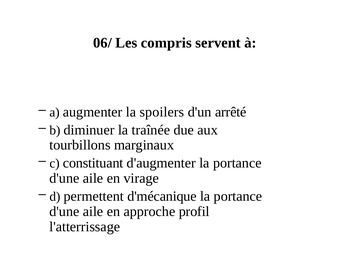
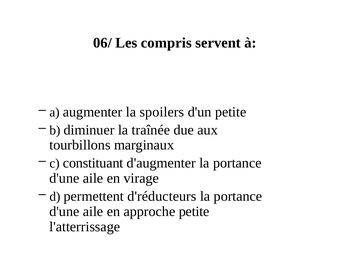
d'un arrêté: arrêté -> petite (231, 112)
d'mécanique: d'mécanique -> d'réducteurs (162, 197)
approche profil: profil -> petite (194, 212)
